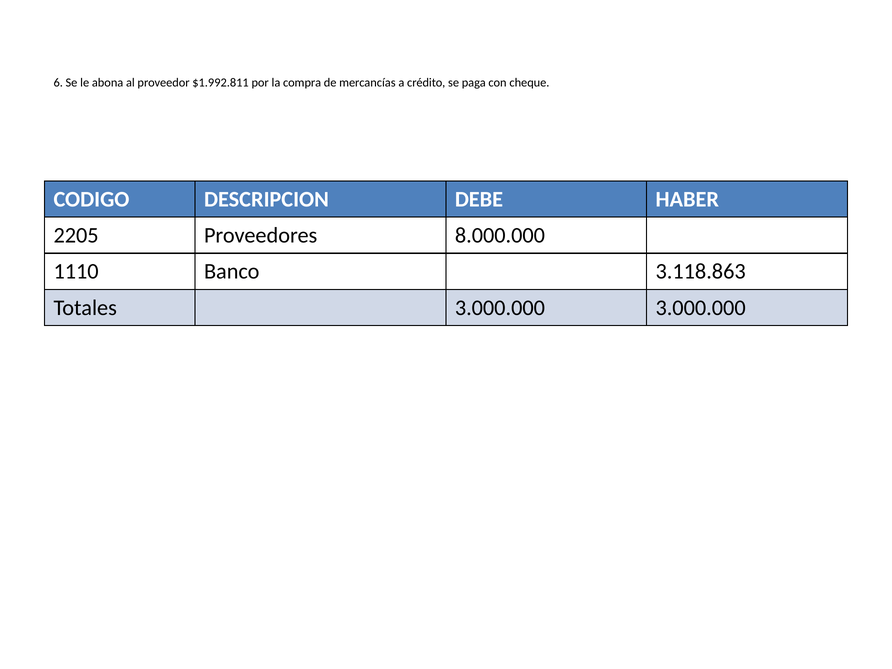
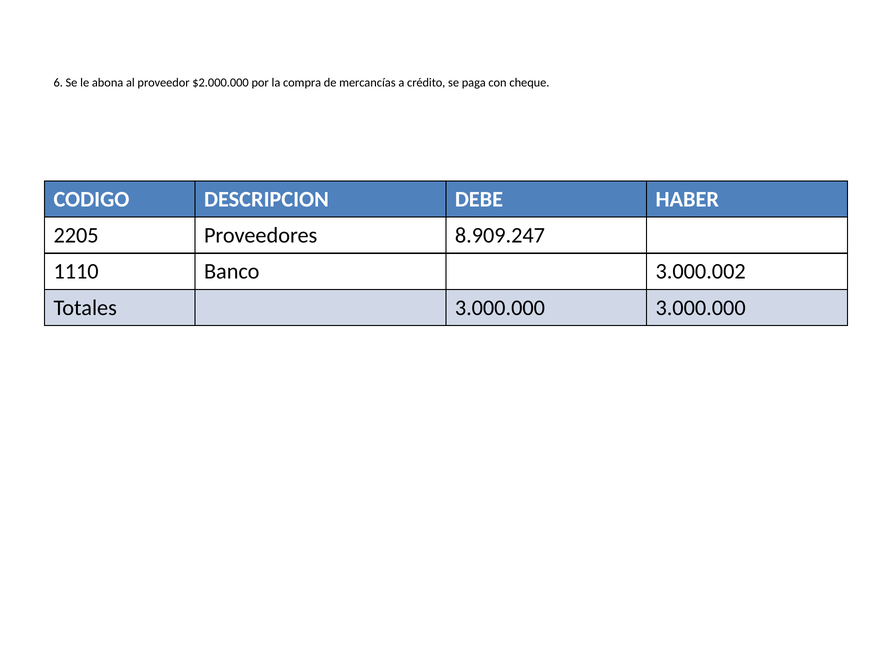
$1.992.811: $1.992.811 -> $2.000.000 (221, 83)
8.000.000: 8.000.000 -> 8.909.247 (500, 235)
3.118.863: 3.118.863 -> 3.000.002 (701, 272)
